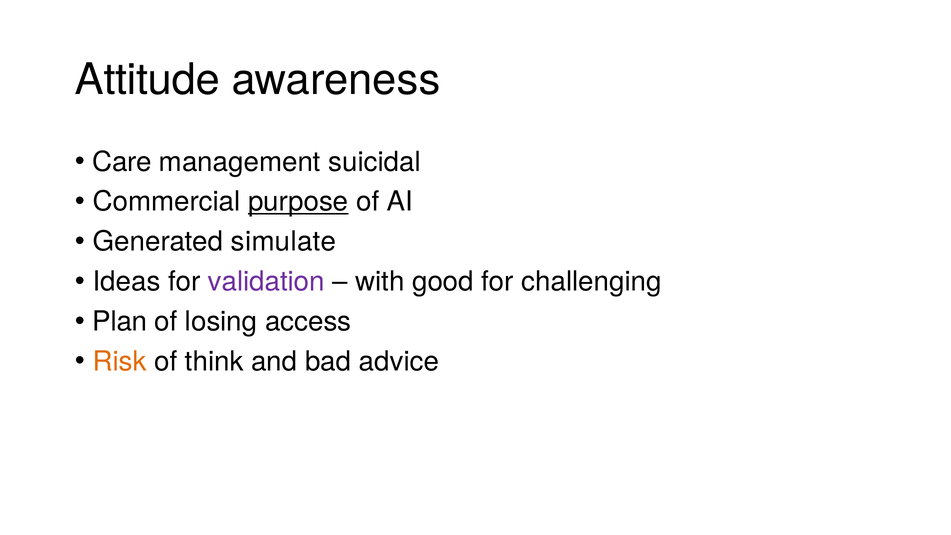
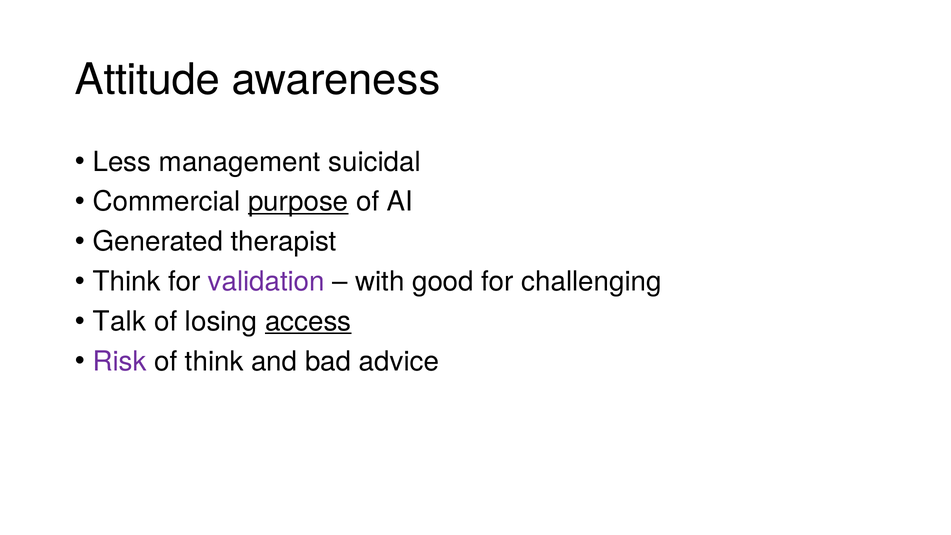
Care: Care -> Less (122, 162)
simulate: simulate -> therapist (284, 242)
Ideas: Ideas -> Think (127, 282)
Plan: Plan -> Talk (119, 321)
access underline: none -> present (308, 321)
Risk colour: orange -> purple (120, 361)
